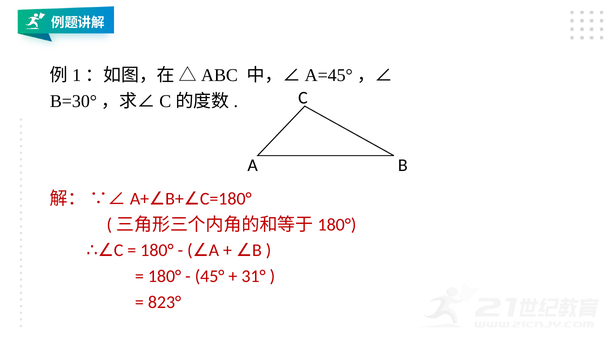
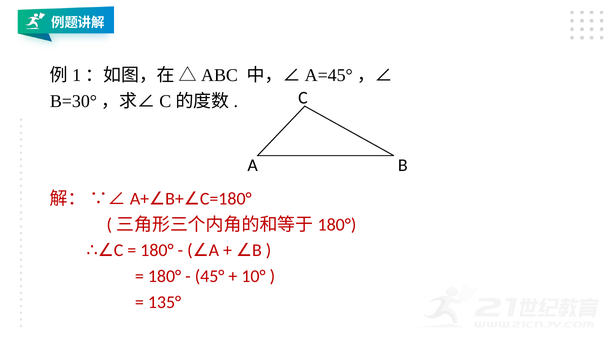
31°: 31° -> 10° (254, 276)
823°: 823° -> 135° (165, 302)
